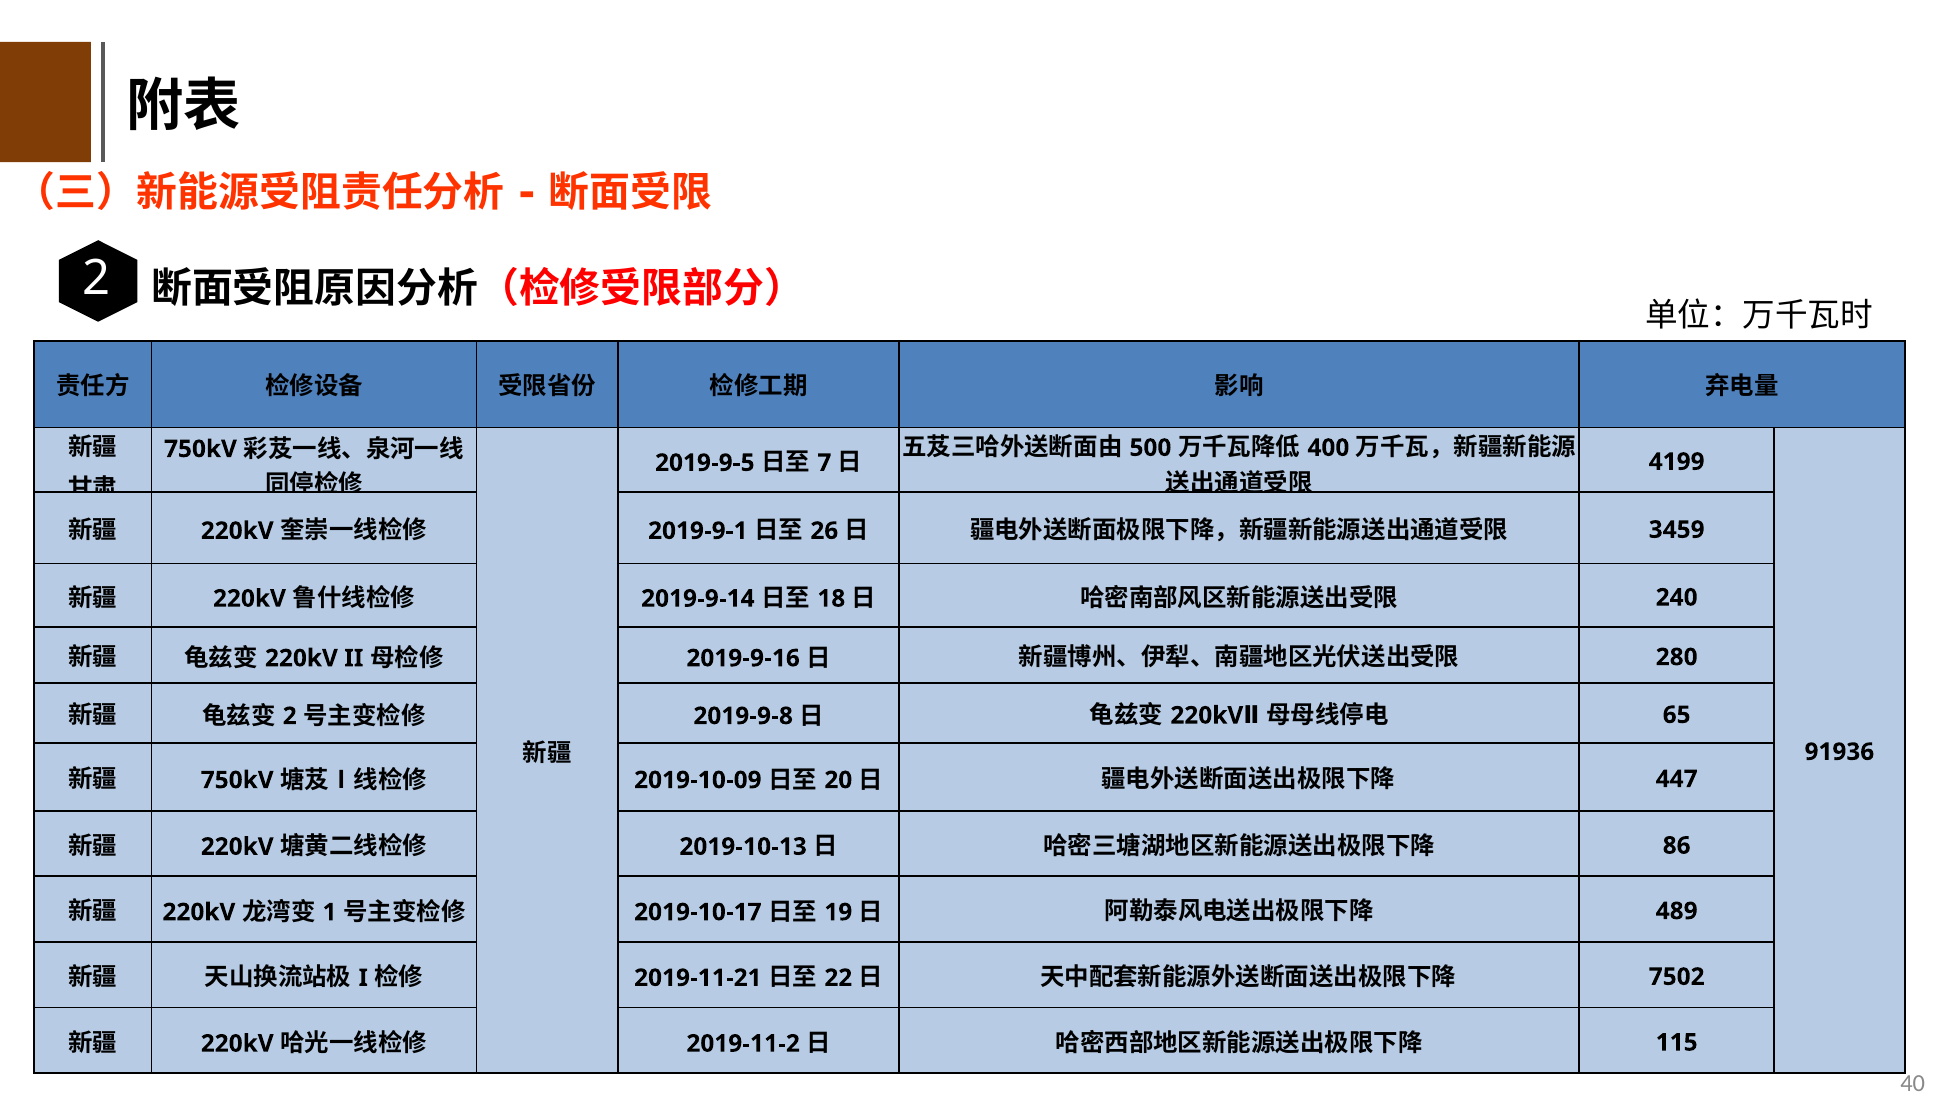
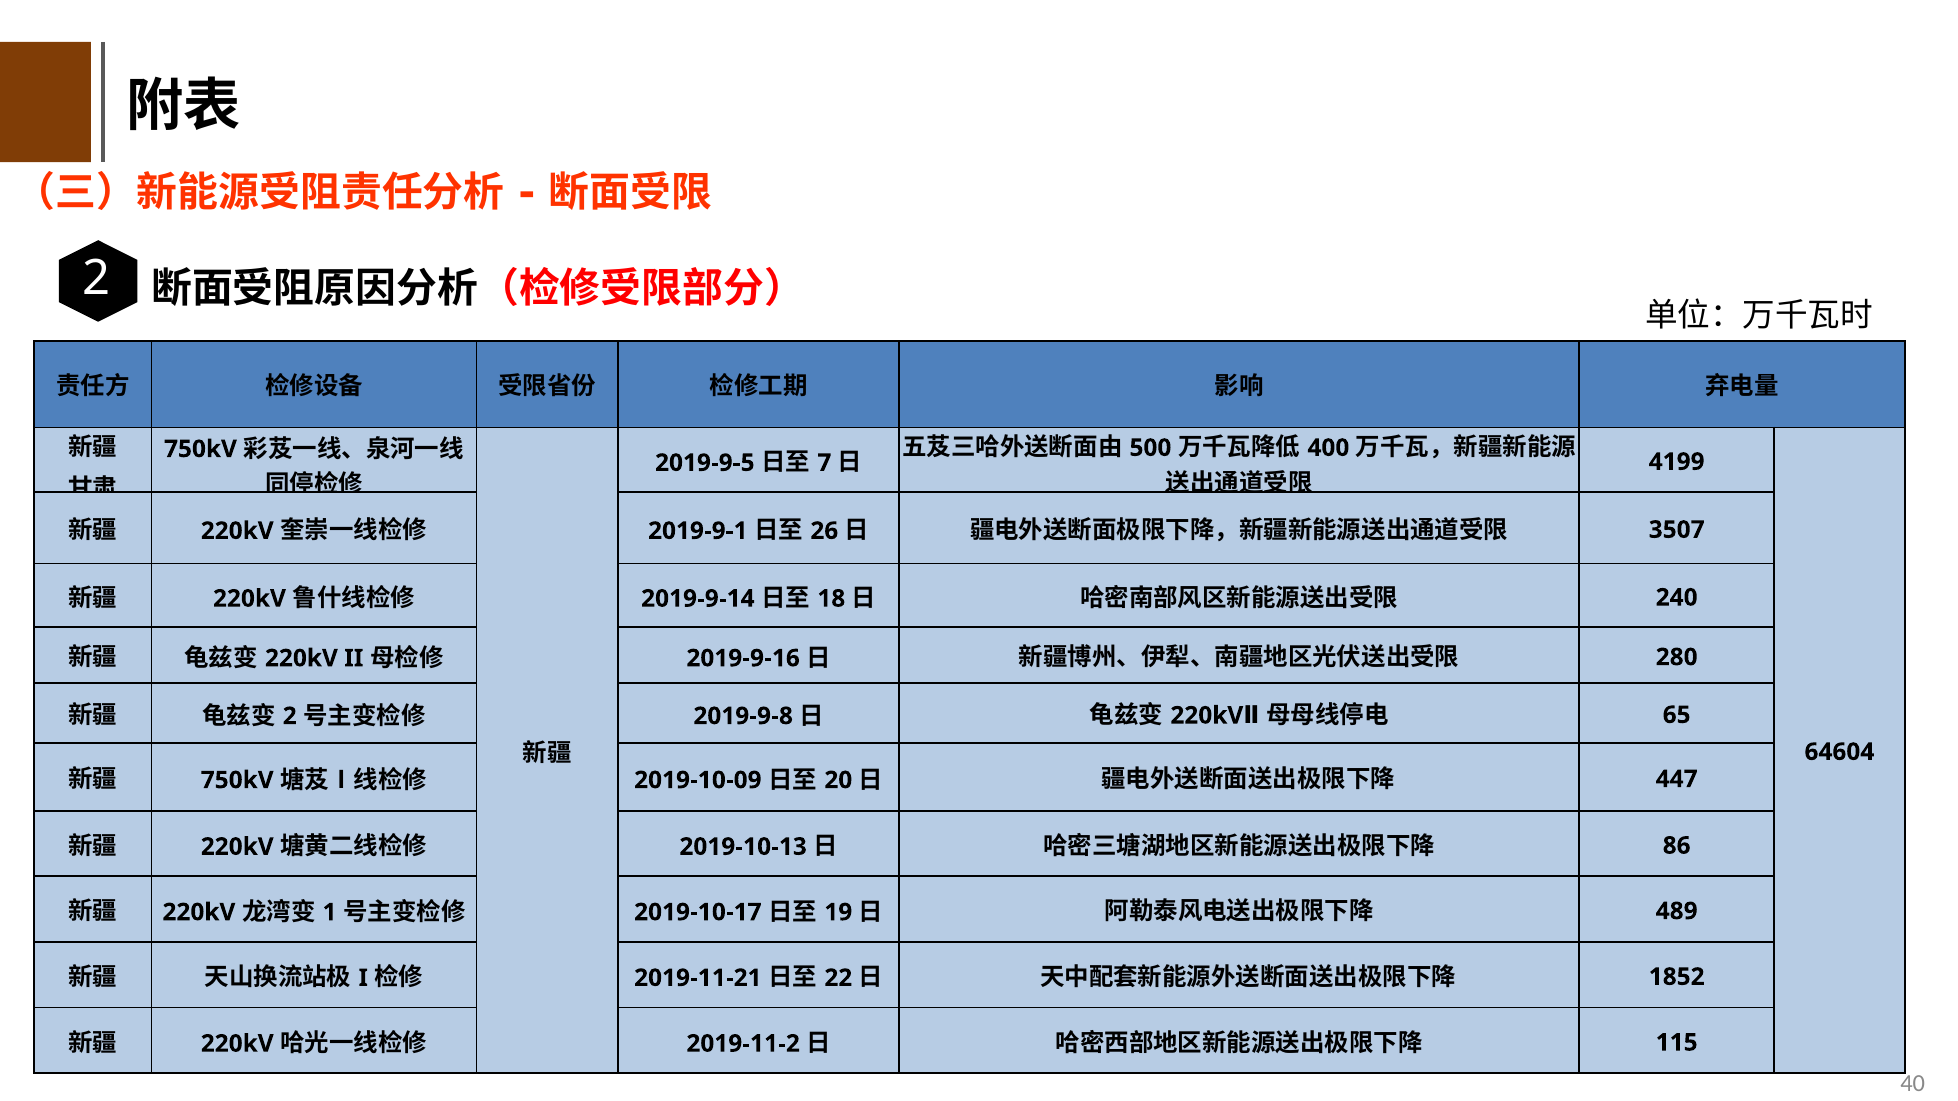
3459: 3459 -> 3507 (1677, 530)
91936: 91936 -> 64604 (1839, 752)
7502: 7502 -> 1852 (1677, 977)
